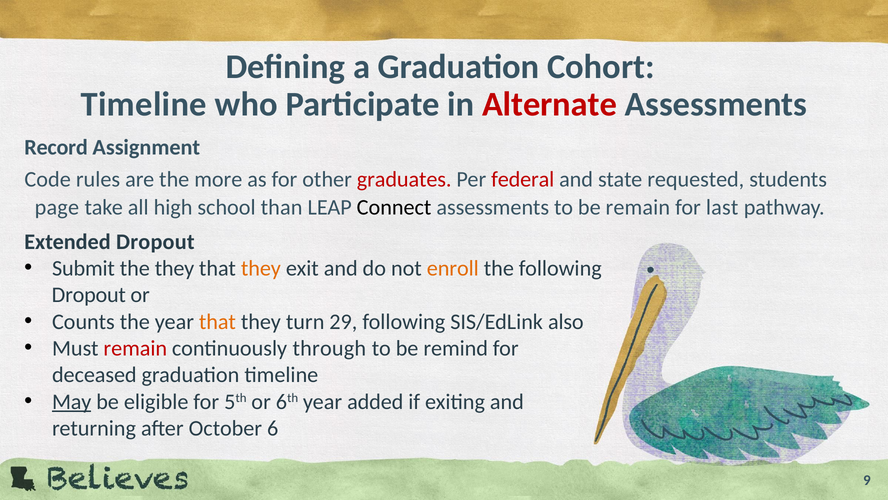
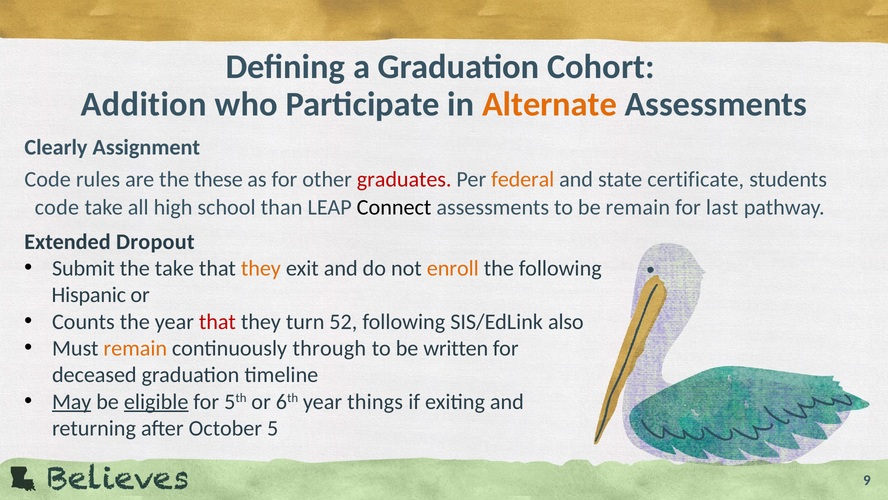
Timeline: Timeline -> Addition (144, 104)
Alternate colour: red -> orange (550, 104)
Record: Record -> Clearly (56, 147)
more: more -> these (218, 179)
federal colour: red -> orange (523, 179)
requested: requested -> certificate (696, 179)
page: page -> code (57, 207)
the they: they -> take (174, 268)
Dropout: Dropout -> Hispanic (89, 295)
that colour: orange -> red (217, 321)
29: 29 -> 52 (343, 321)
remain colour: red -> orange (135, 348)
remind: remind -> written (456, 348)
eligible underline: none -> present (156, 401)
added: added -> things (375, 401)
6: 6 -> 5 (273, 428)
